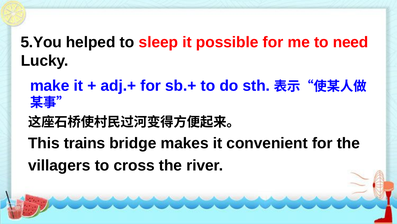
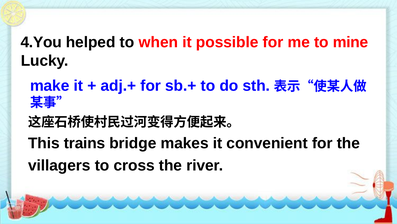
5.You: 5.You -> 4.You (41, 42)
sleep: sleep -> when (158, 42)
need: need -> mine (351, 42)
